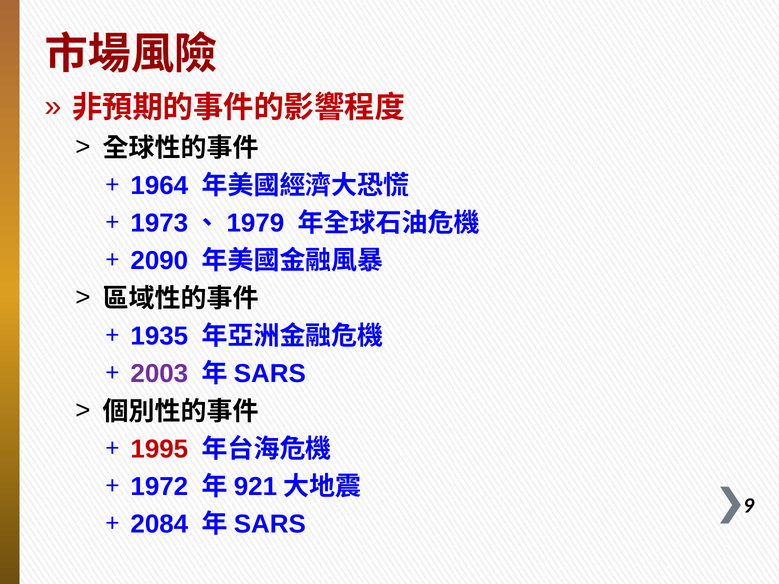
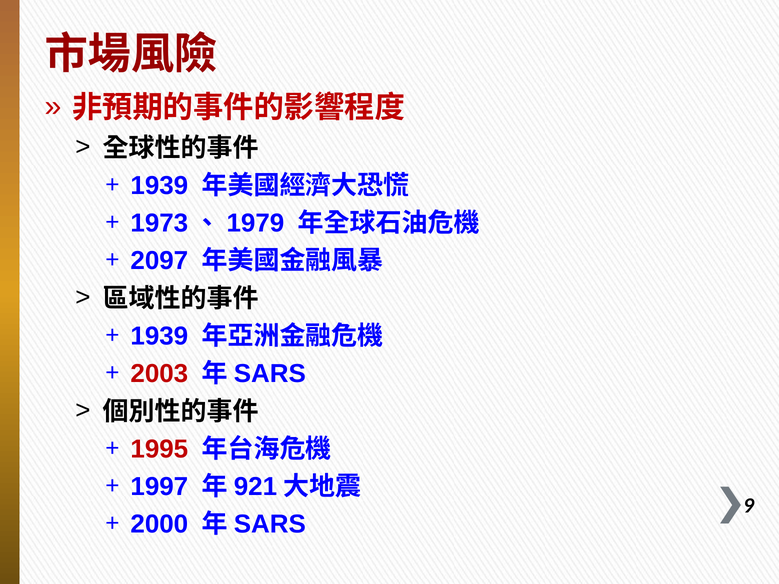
1964: 1964 -> 1939 (159, 186)
2090: 2090 -> 2097 (159, 261)
1935: 1935 -> 1939 (159, 336)
2003 colour: purple -> red (159, 374)
1972: 1972 -> 1997 (159, 487)
2084: 2084 -> 2000 (159, 525)
